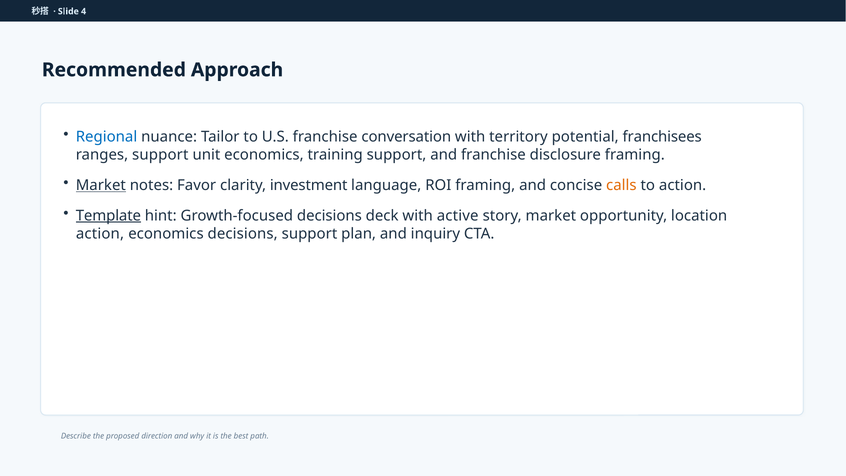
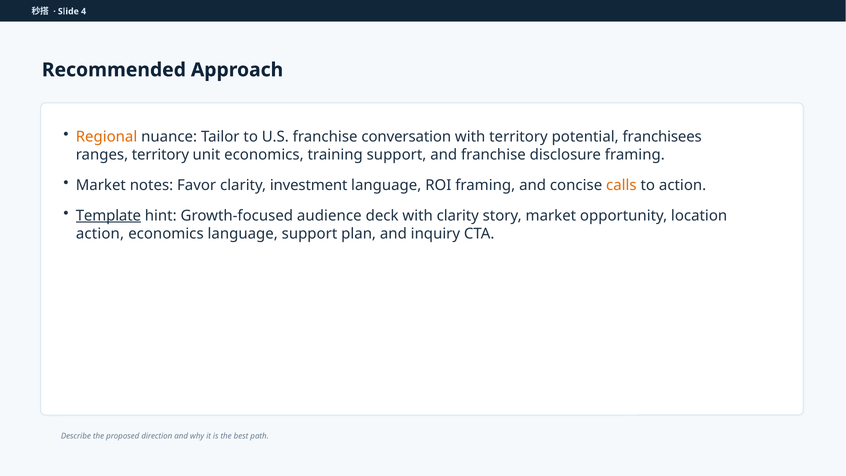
Regional colour: blue -> orange (107, 137)
ranges support: support -> territory (160, 155)
Market underline: present -> none (101, 185)
Growth-focused decisions: decisions -> audience (329, 216)
with active: active -> clarity (458, 216)
economics decisions: decisions -> language (243, 234)
